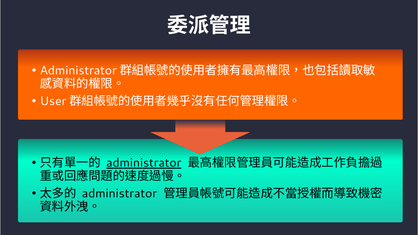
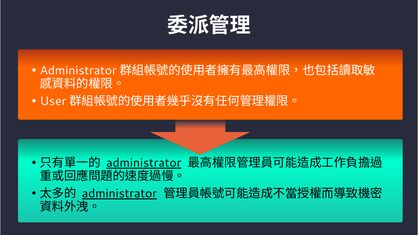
administrator underline: none -> present (119, 194)
